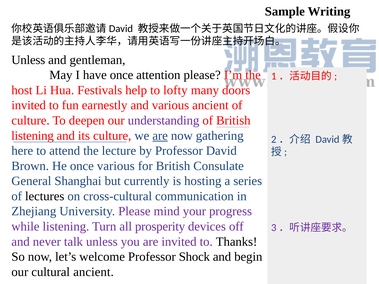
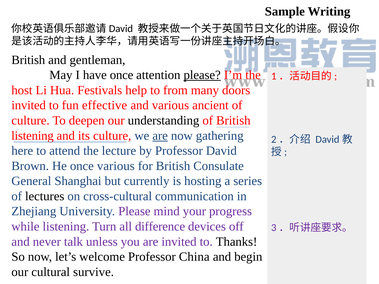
Unless: Unless -> British (28, 60)
please underline: none -> present (202, 75)
lofty: lofty -> from (175, 90)
earnestly: earnestly -> effective (105, 105)
understanding colour: purple -> black (164, 121)
prosperity: prosperity -> difference (160, 227)
Shock: Shock -> China (194, 257)
cultural ancient: ancient -> survive (94, 272)
